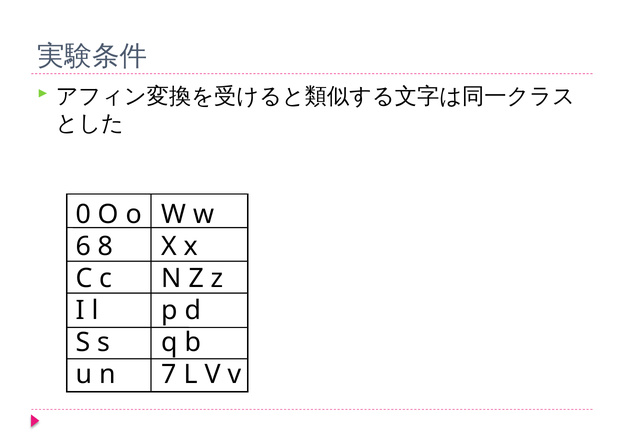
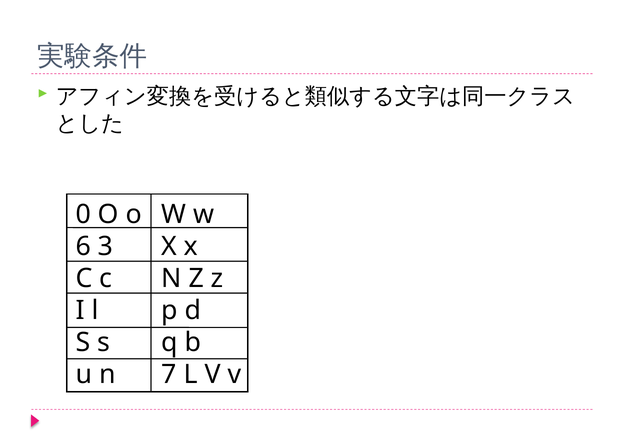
8: 8 -> 3 (105, 246)
